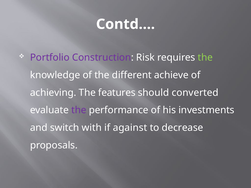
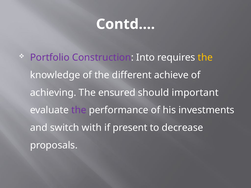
Risk: Risk -> Into (146, 58)
the colour: light green -> yellow (205, 58)
features: features -> ensured (117, 93)
converted: converted -> important (195, 93)
against: against -> present (130, 128)
